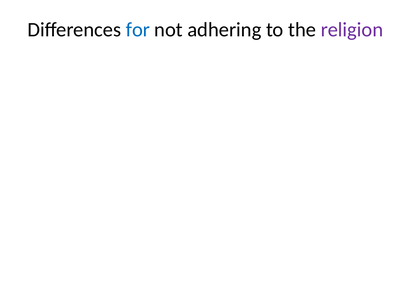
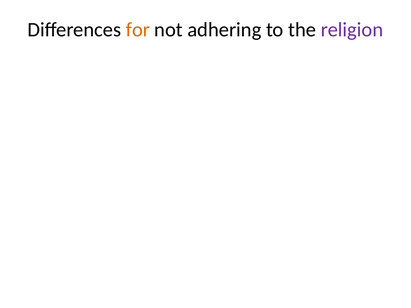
for colour: blue -> orange (138, 30)
